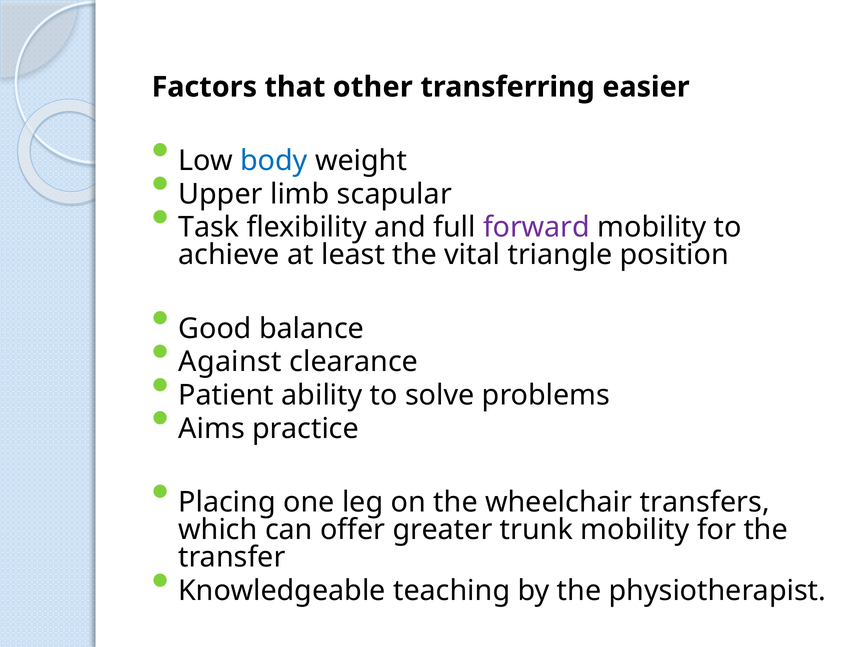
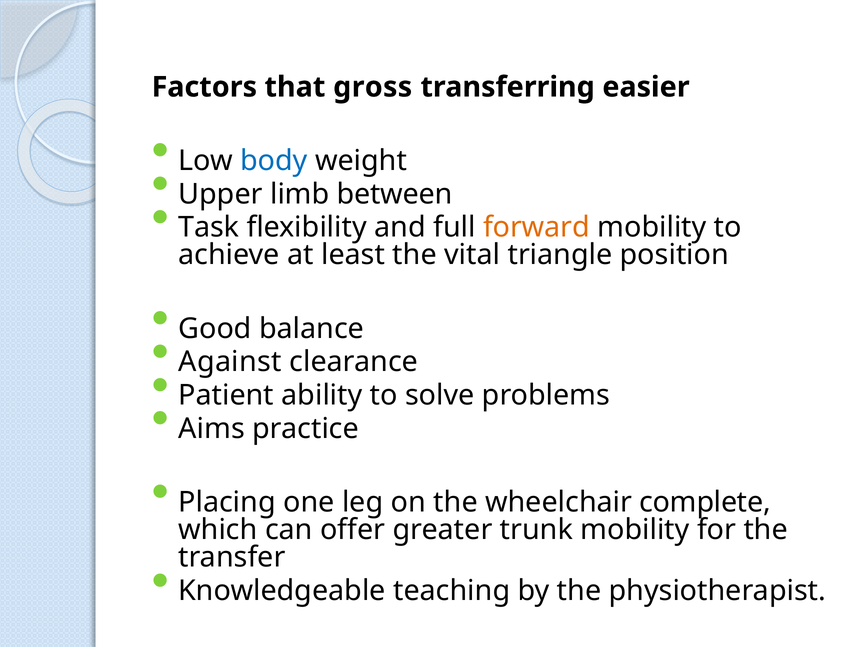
other: other -> gross (373, 87)
scapular: scapular -> between (395, 194)
forward colour: purple -> orange (537, 227)
transfers: transfers -> complete (705, 502)
